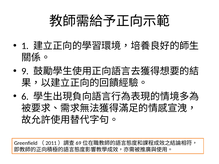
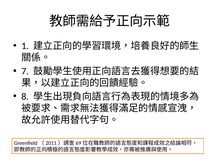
9: 9 -> 7 (25, 71)
6: 6 -> 8 (25, 97)
